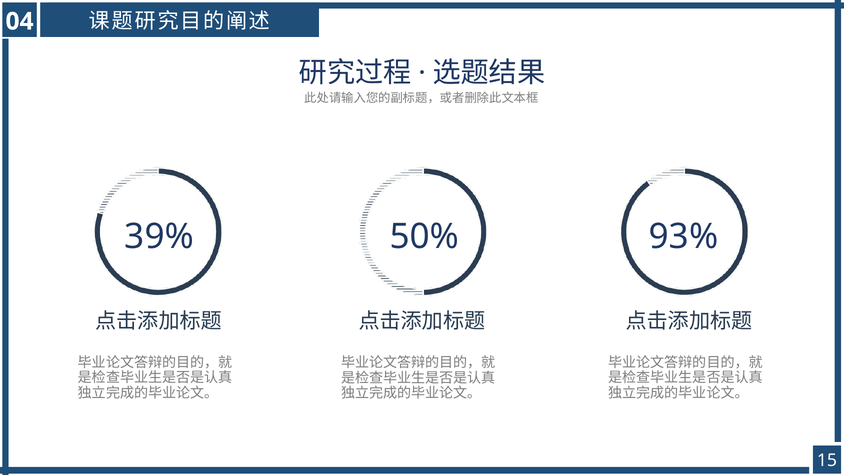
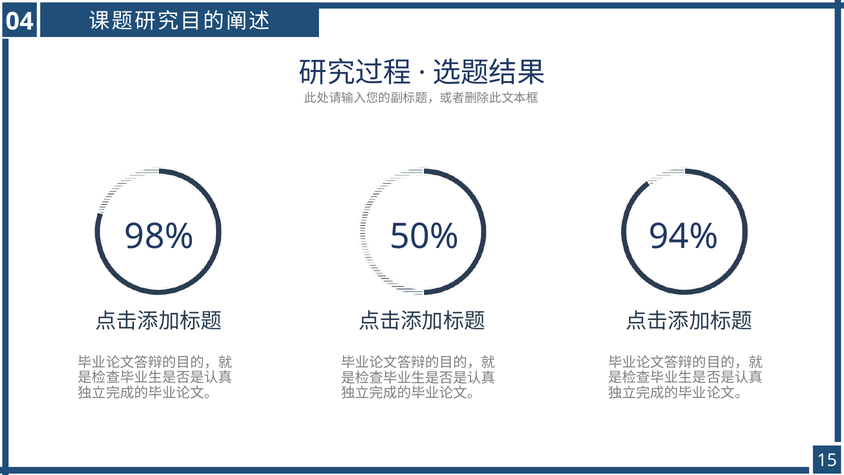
39%: 39% -> 98% (159, 237)
93%: 93% -> 94% (684, 237)
